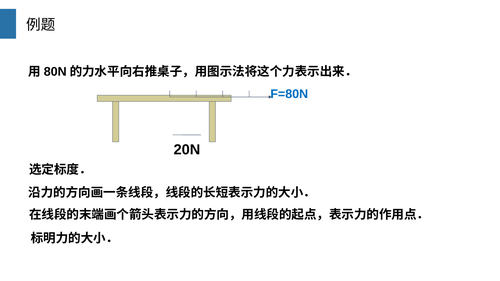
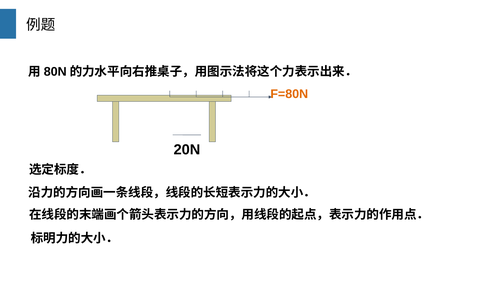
F=80N colour: blue -> orange (289, 94)
